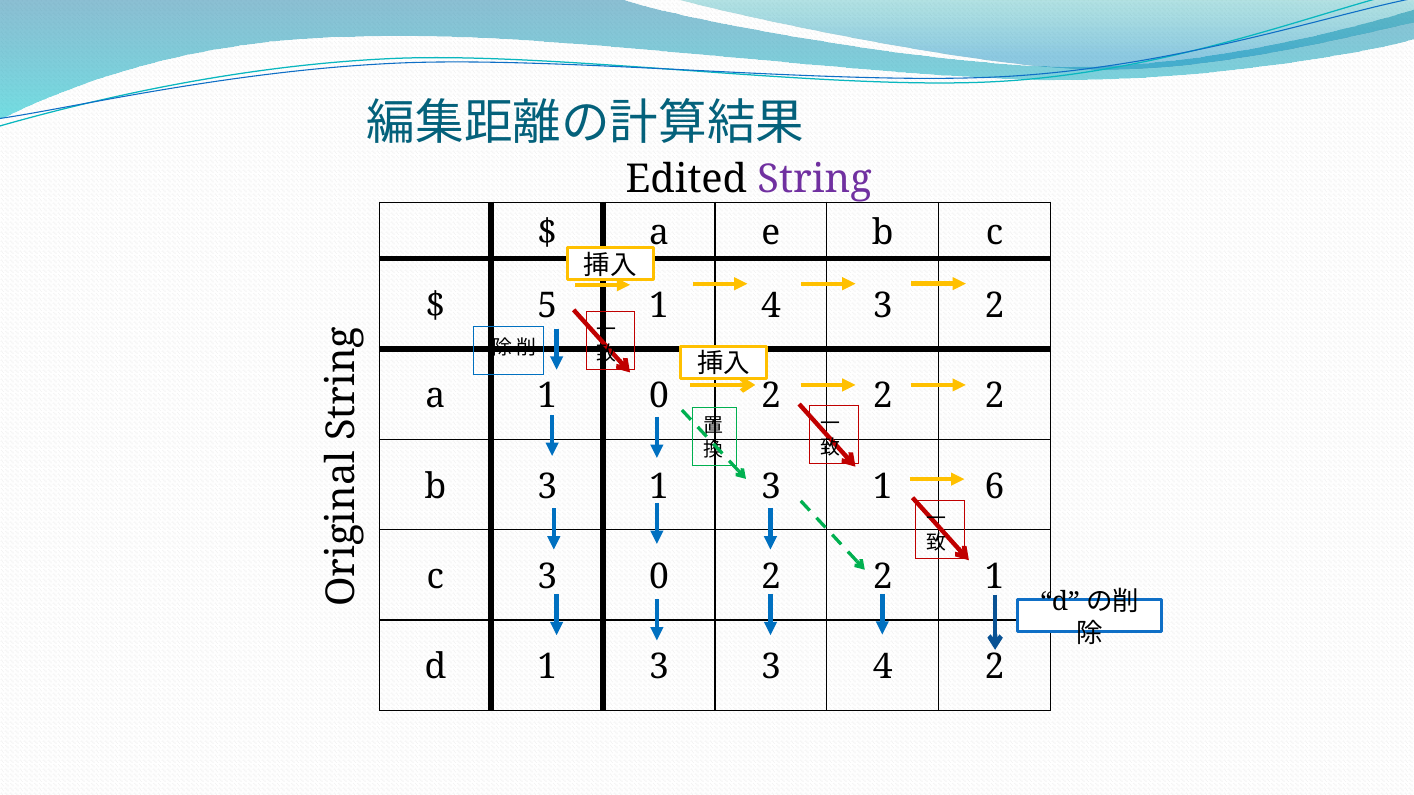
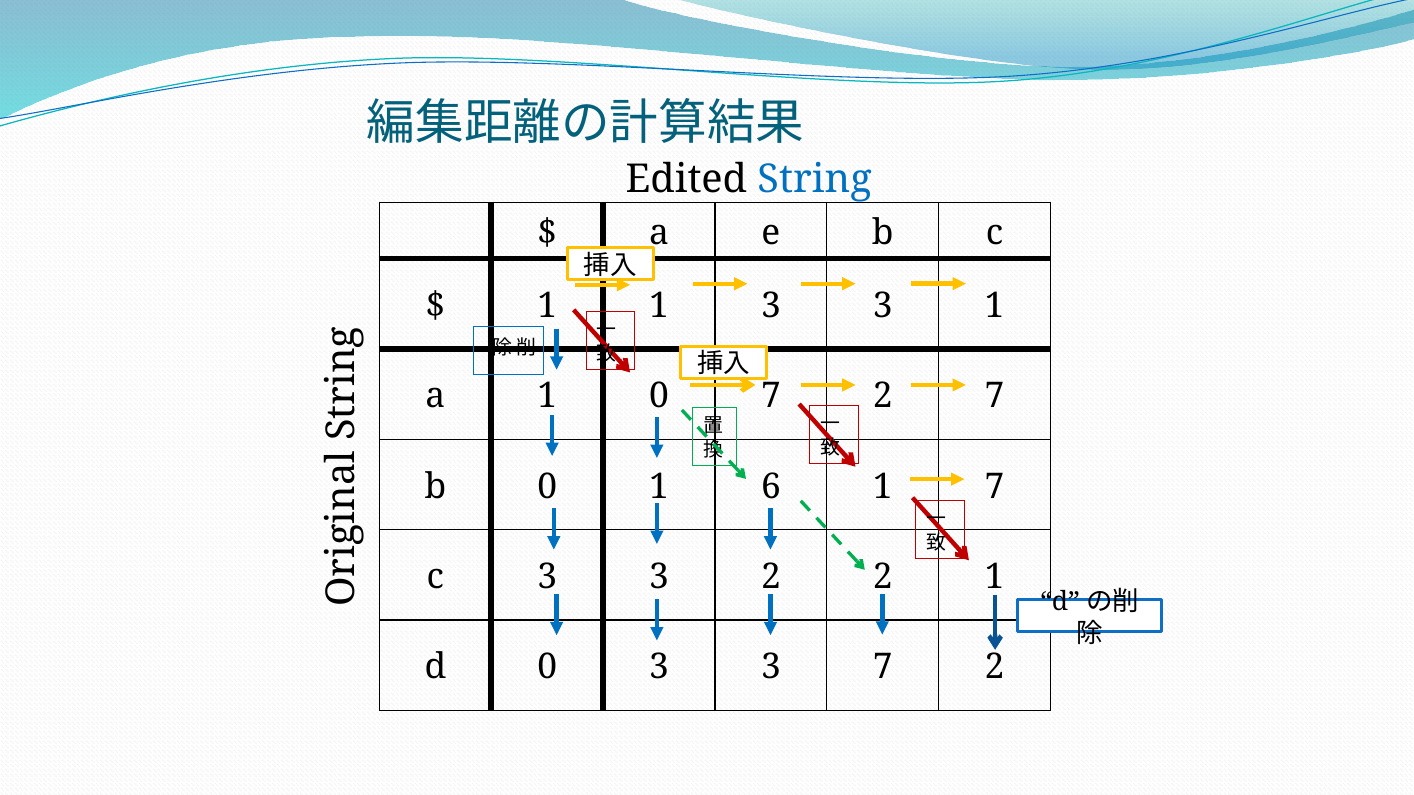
String colour: purple -> blue (815, 179)
5: 5 -> 1 (547, 306)
1 4: 4 -> 3 (771, 306)
3 2: 2 -> 1 (995, 306)
2: 2 -> 7 (771, 396)
2: 2 -> 7 (995, 396)
b 3: 3 -> 0 (547, 487)
3: 3 -> 6 (771, 487)
1 6: 6 -> 7 (995, 487)
c 3 0: 0 -> 3 (659, 577)
d 1: 1 -> 0 (547, 667)
3 4: 4 -> 7 (883, 667)
